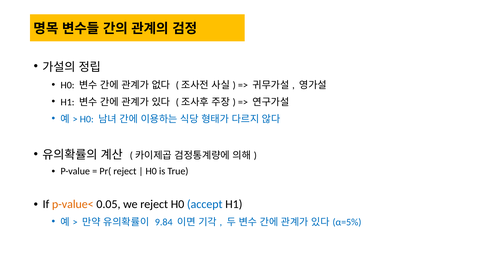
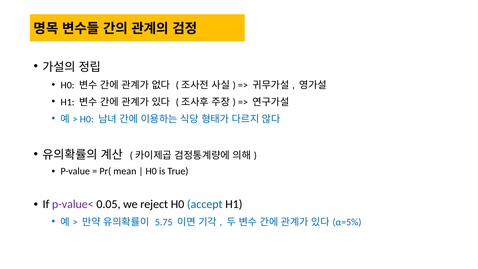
Pr( reject: reject -> mean (125, 171)
p-value< colour: orange -> purple (73, 204)
9.84: 9.84 -> 5.75 (164, 222)
